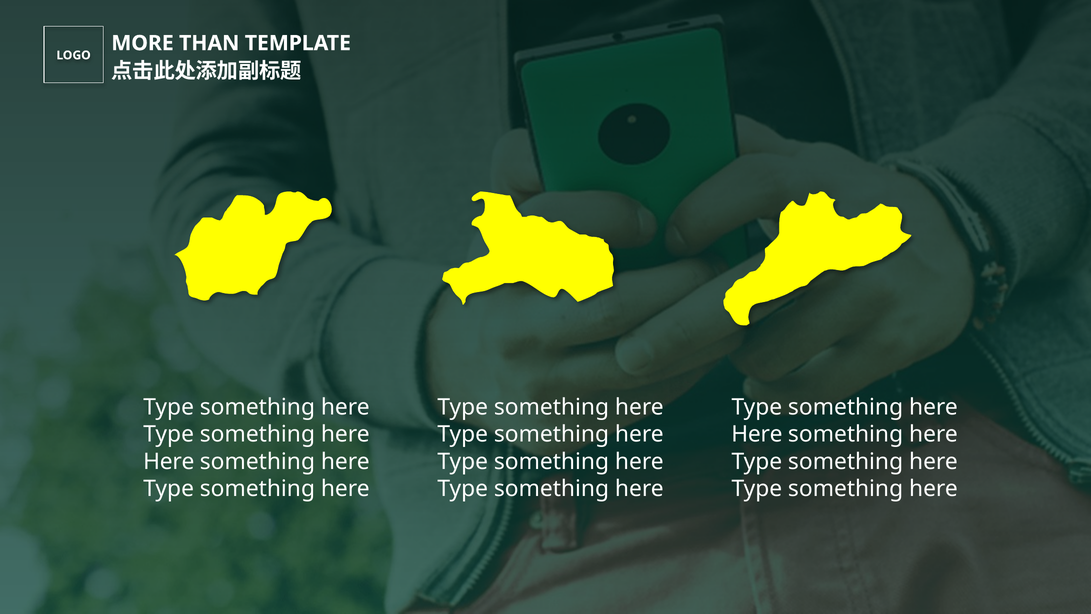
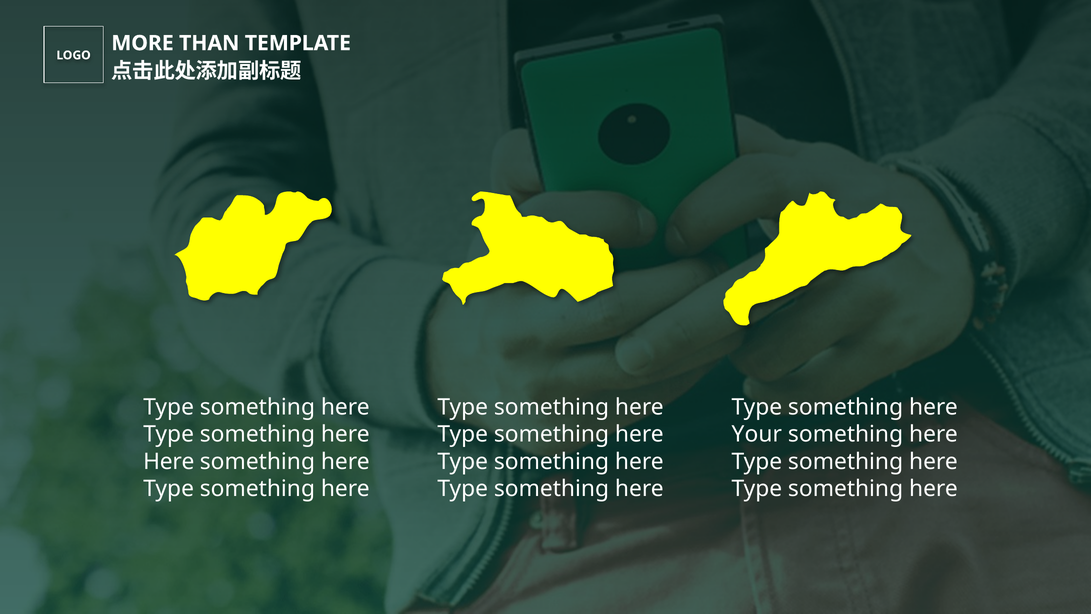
Here: Here -> Your (757, 434)
